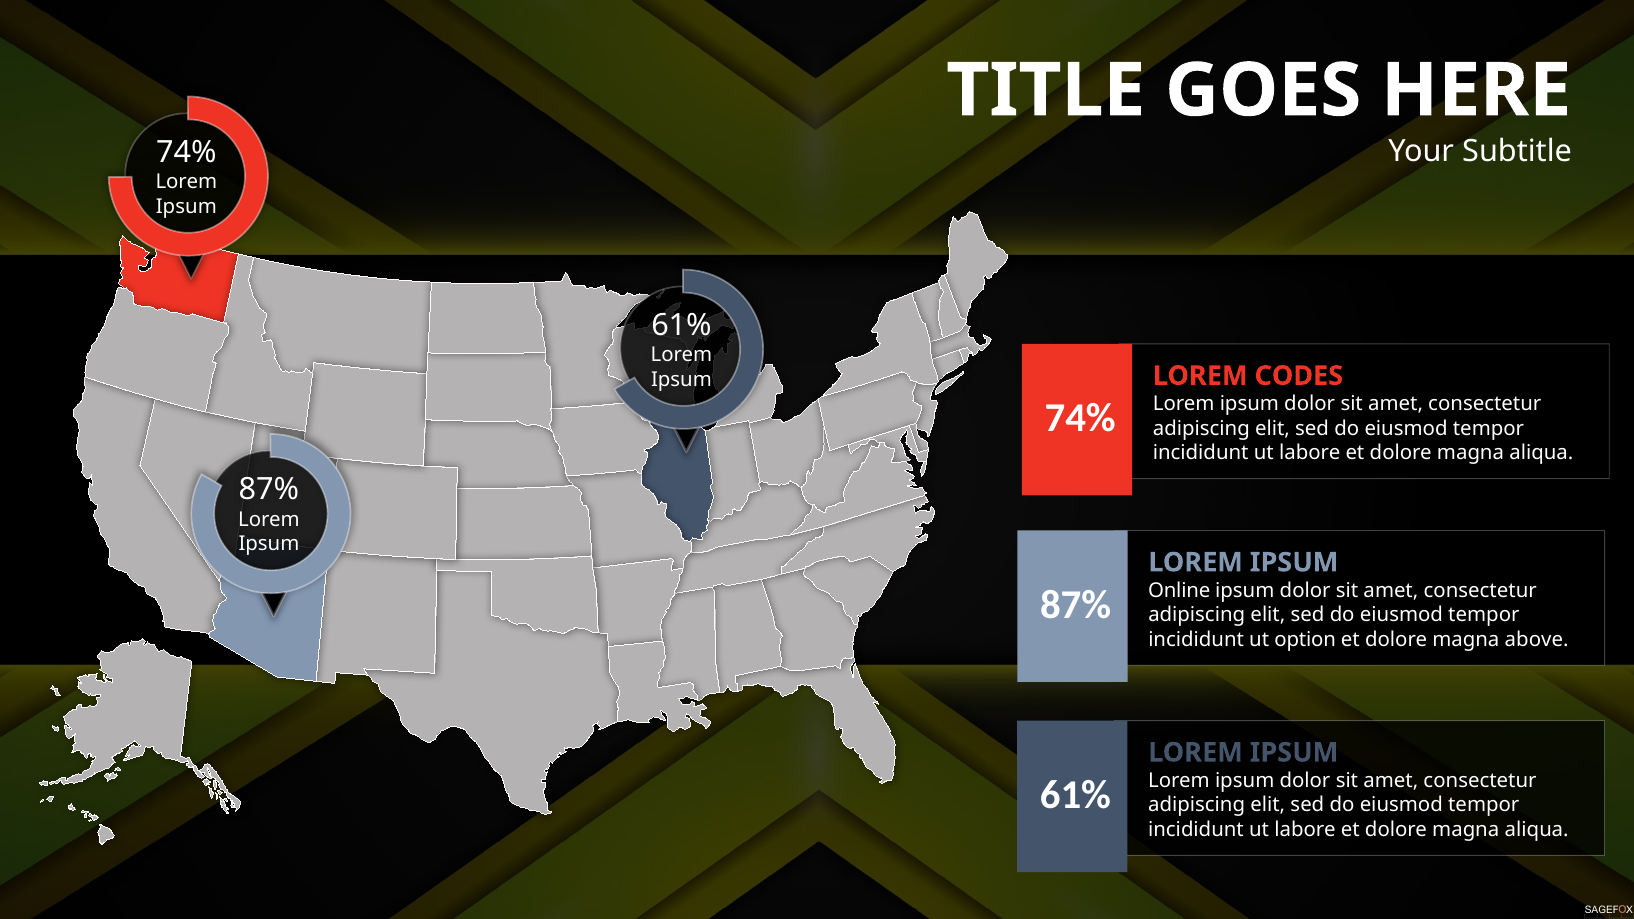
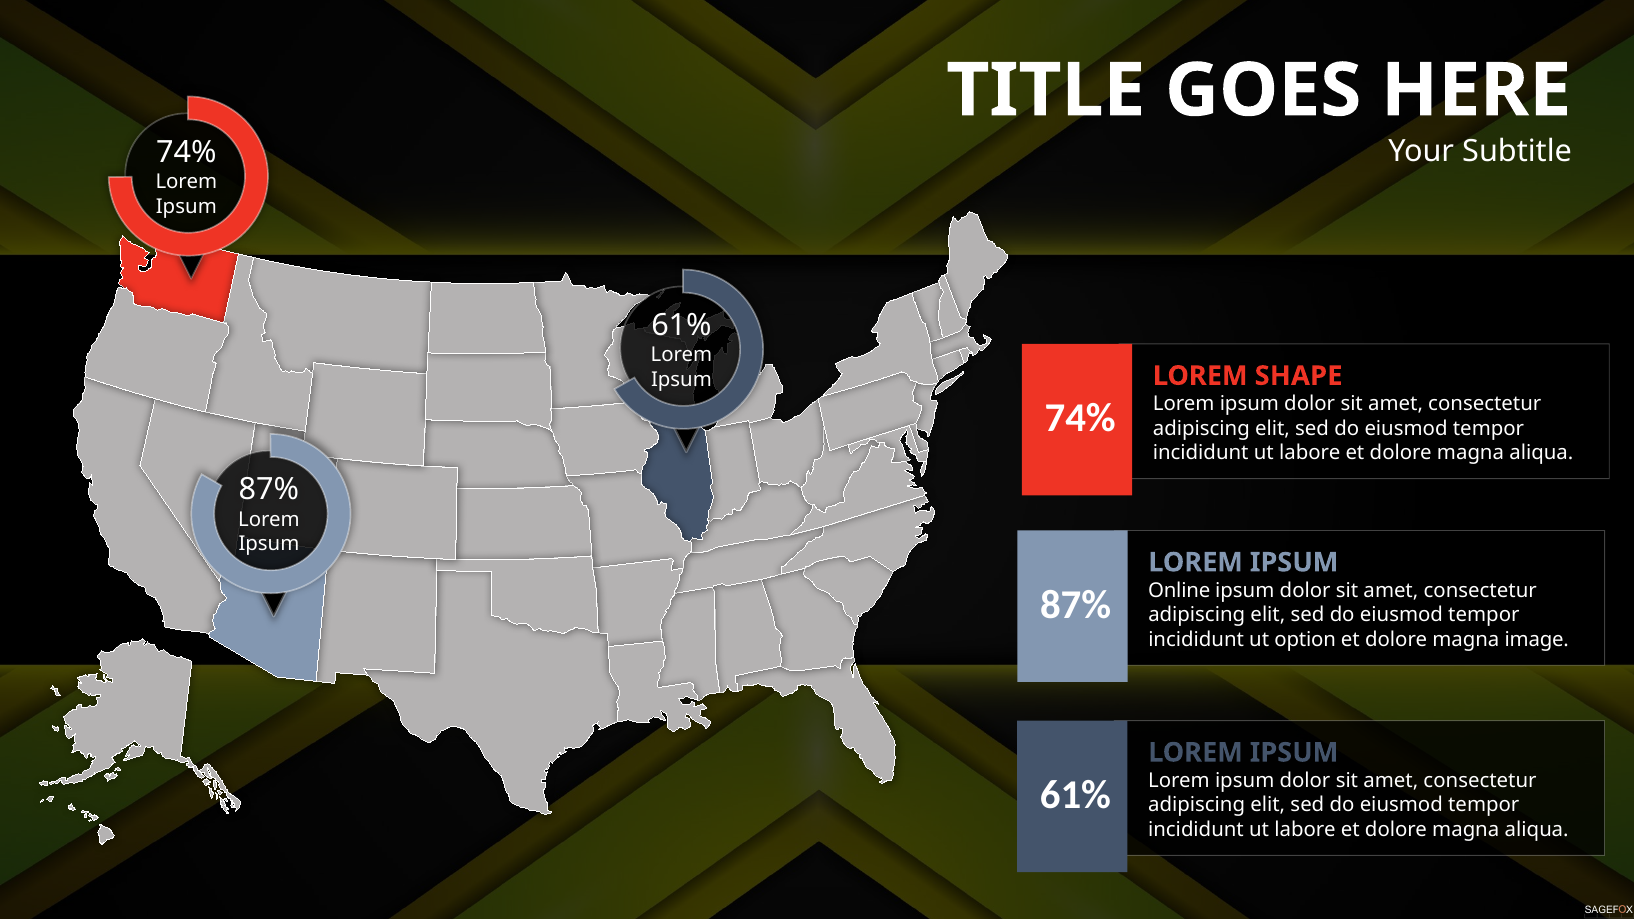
CODES: CODES -> SHAPE (1299, 376)
above: above -> image (1537, 640)
